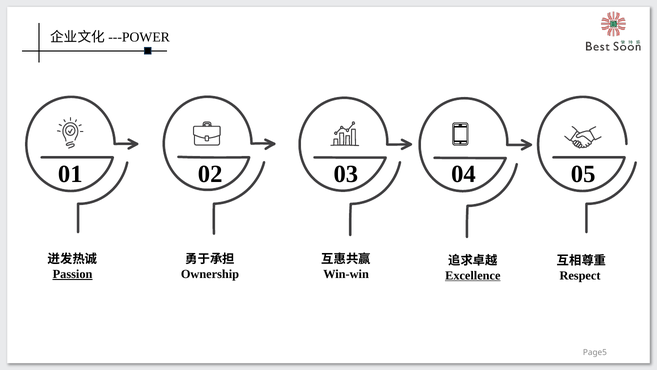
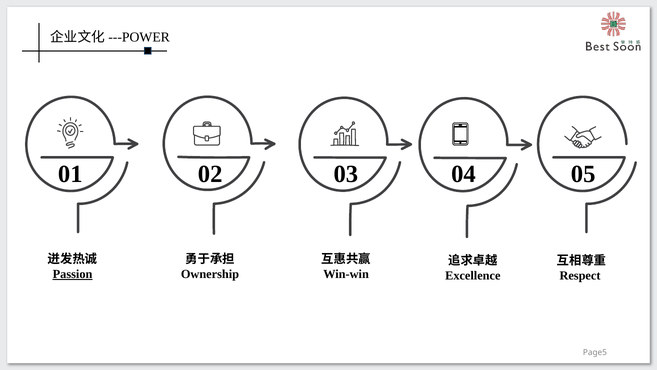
Excellence underline: present -> none (473, 275)
